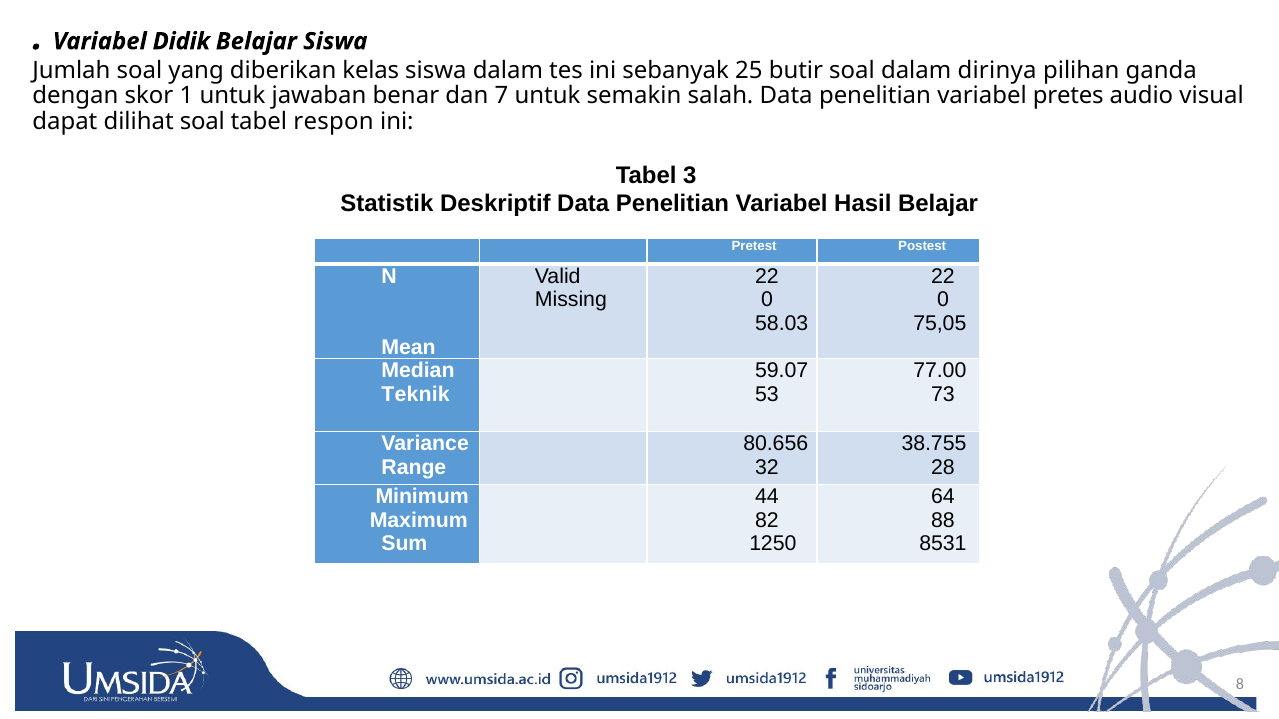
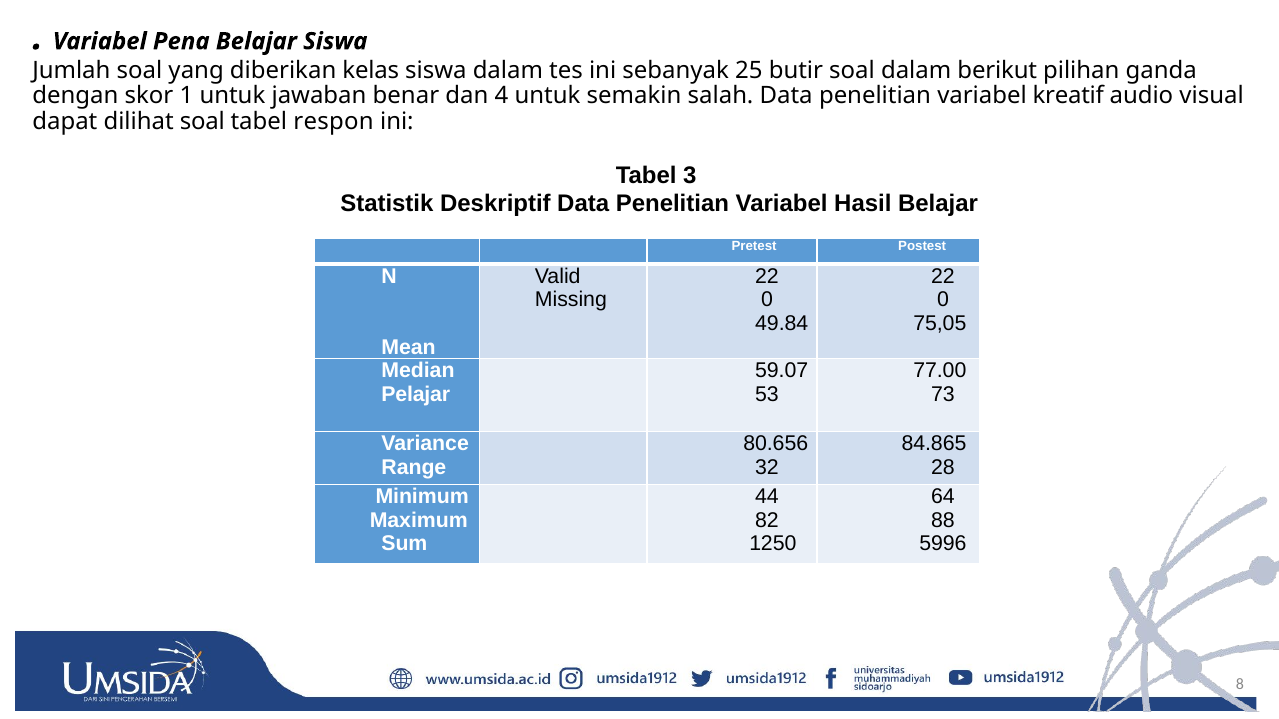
Didik: Didik -> Pena (181, 41)
dirinya: dirinya -> berikut (997, 70)
7: 7 -> 4 (501, 96)
pretes: pretes -> kreatif (1068, 96)
58.03: 58.03 -> 49.84 (782, 324)
Teknik: Teknik -> Pelajar (416, 395)
38.755: 38.755 -> 84.865 (934, 444)
8531: 8531 -> 5996 (943, 544)
